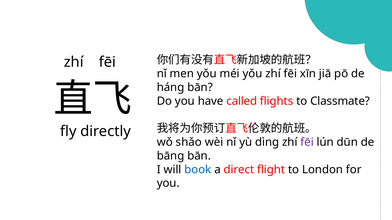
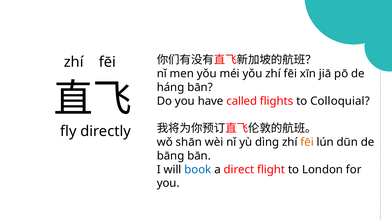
Classmate: Classmate -> Colloquial (340, 101)
shǎo: shǎo -> shān (189, 142)
fēi colour: purple -> orange (307, 142)
